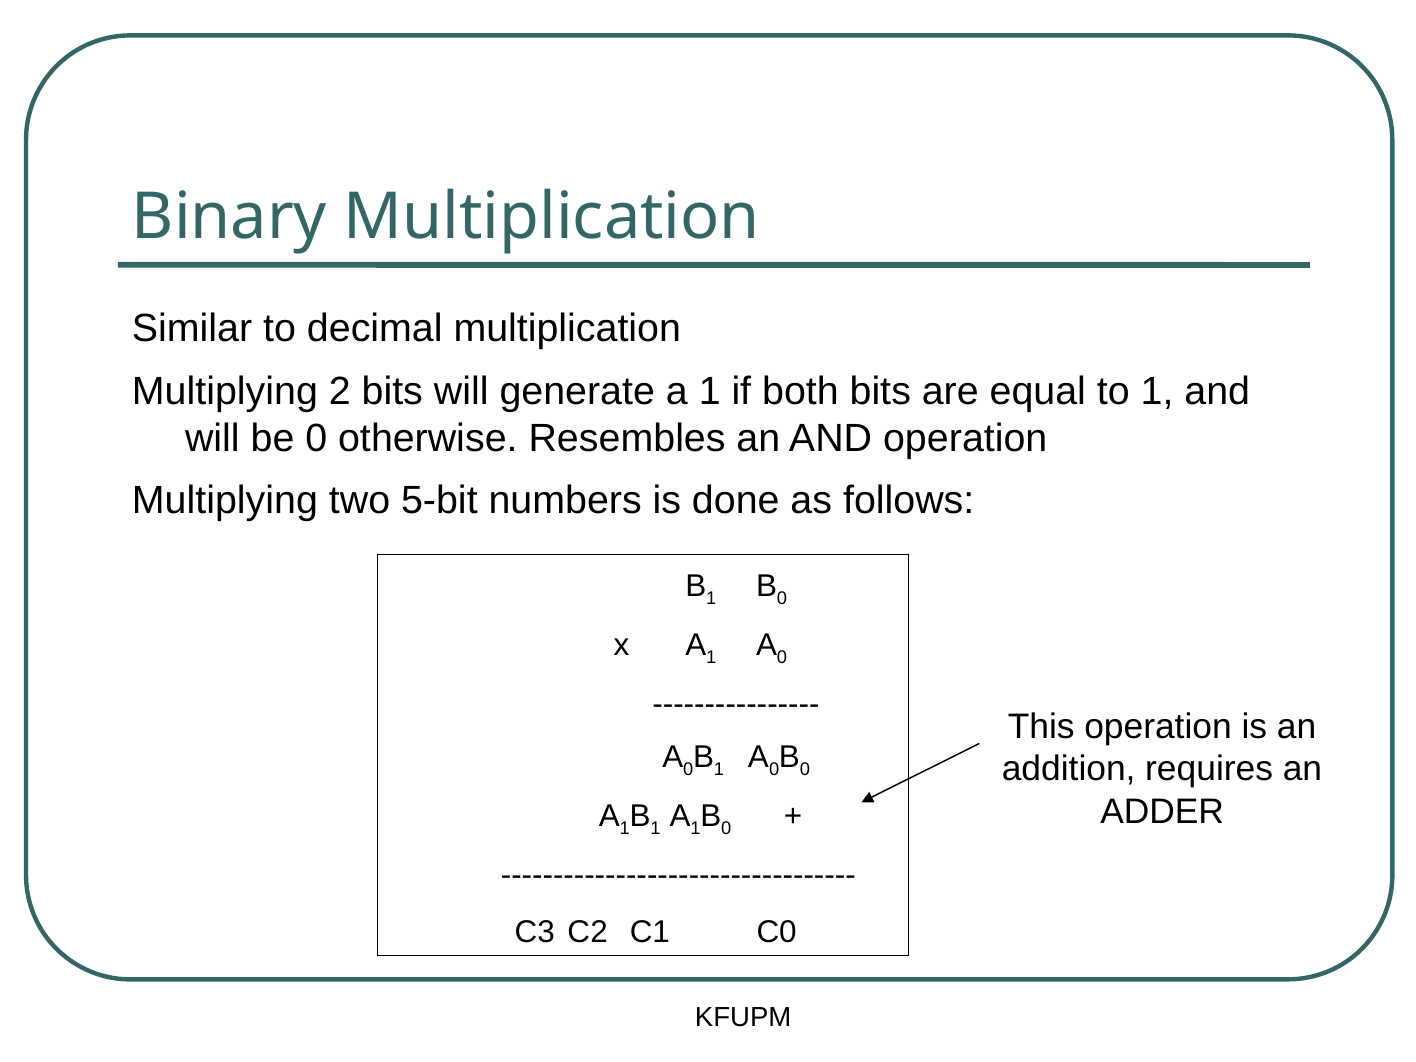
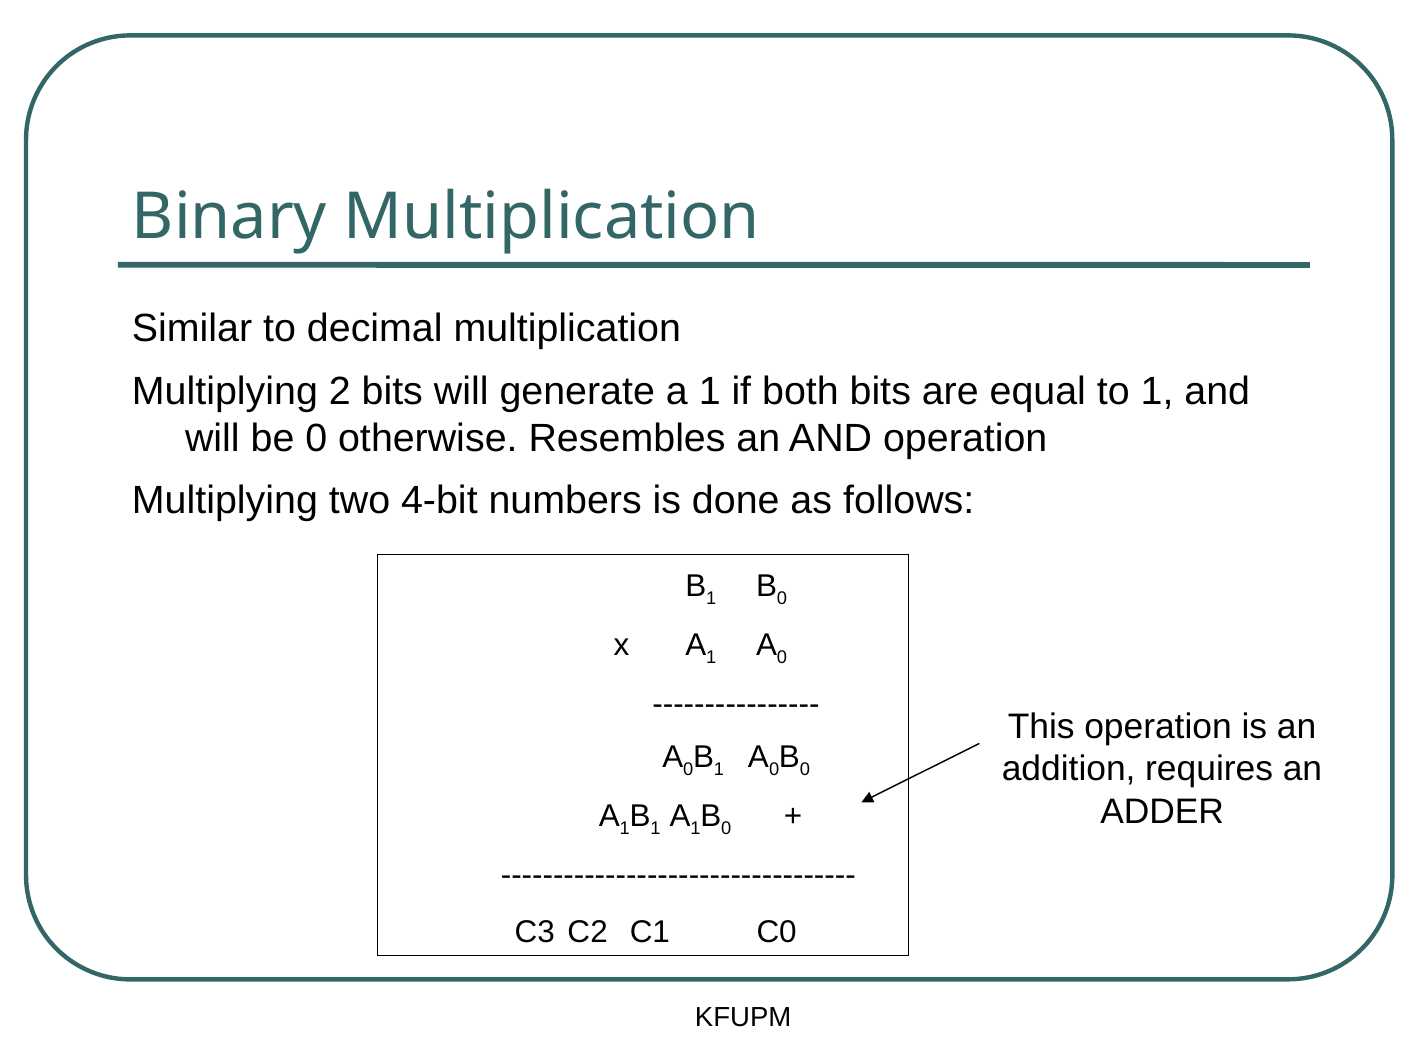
5-bit: 5-bit -> 4-bit (439, 501)
